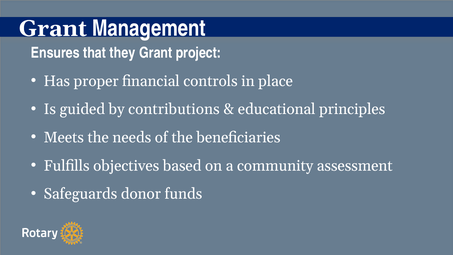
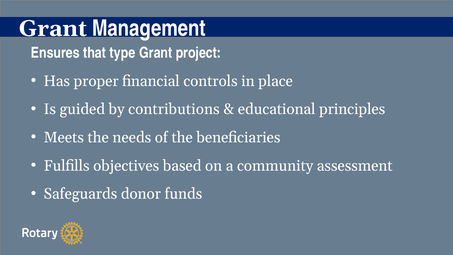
they: they -> type (123, 53)
